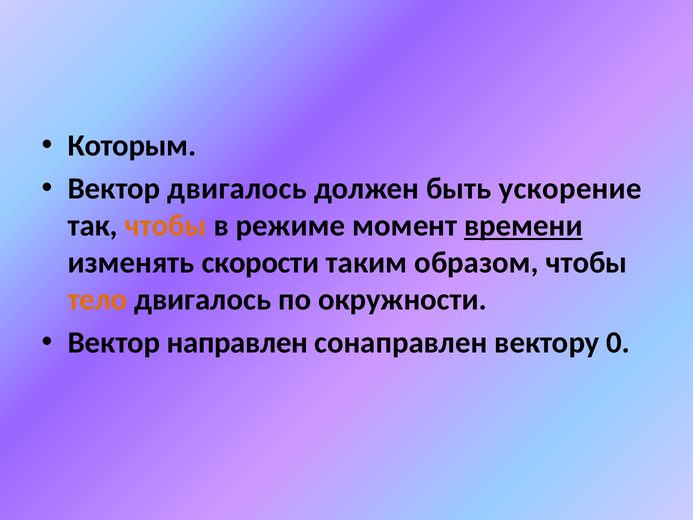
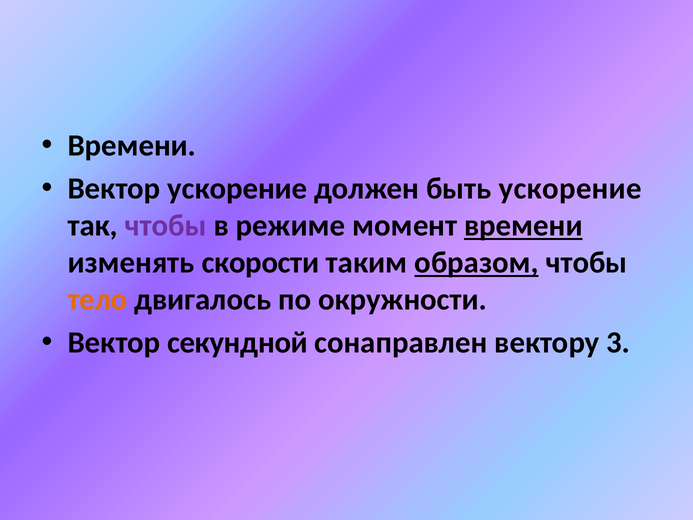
Которым: Которым -> Времени (132, 145)
Вектор двигалось: двигалось -> ускорение (237, 189)
чтобы colour: orange -> purple (166, 225)
образом underline: none -> present (477, 262)
направлен: направлен -> секундной (237, 343)
0: 0 -> 3 (618, 343)
